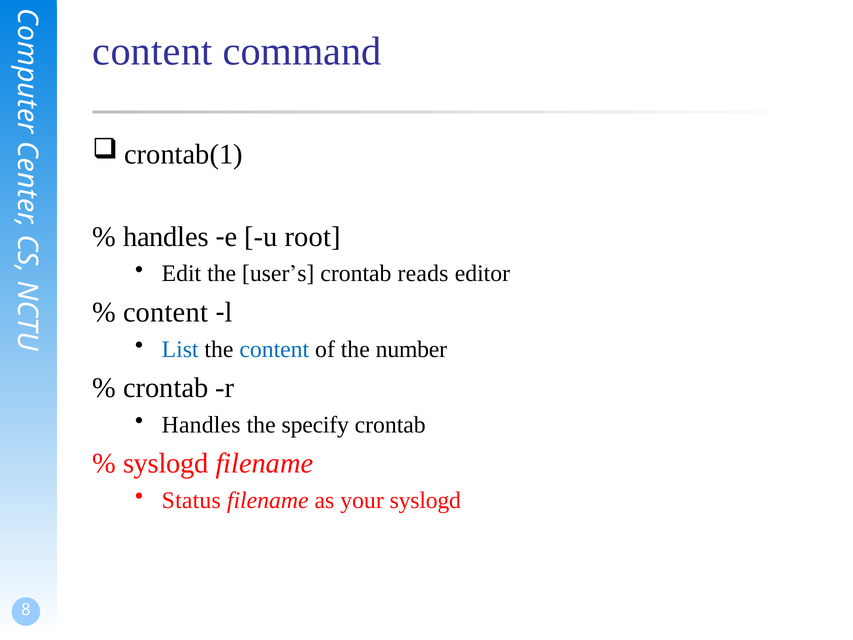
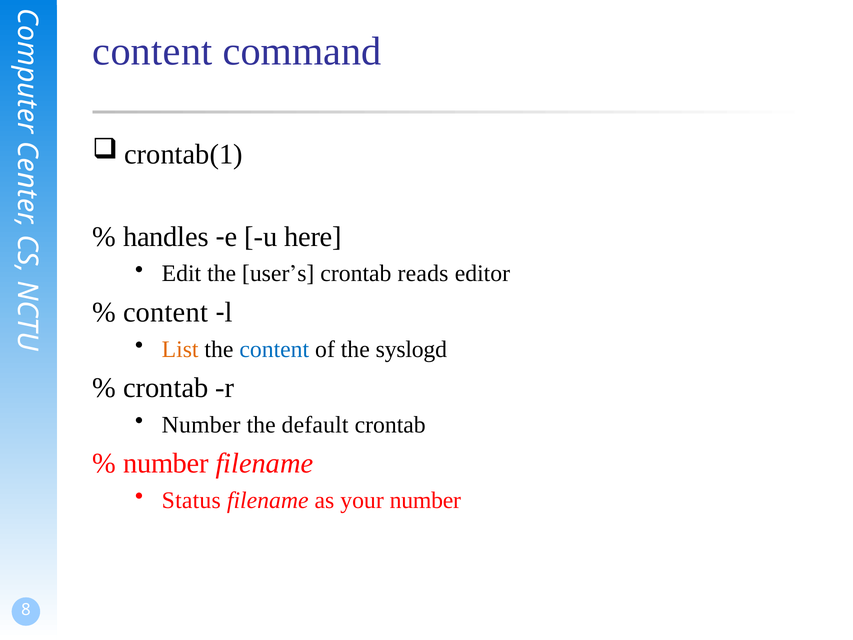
root: root -> here (313, 237)
List colour: blue -> orange (180, 349)
number: number -> syslogd (411, 349)
Handles: Handles -> Number (201, 425)
specify: specify -> default (315, 425)
syslogd: syslogd -> number (166, 463)
your syslogd: syslogd -> number (425, 500)
